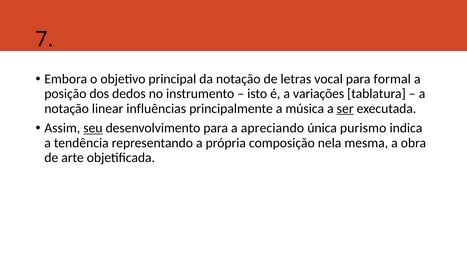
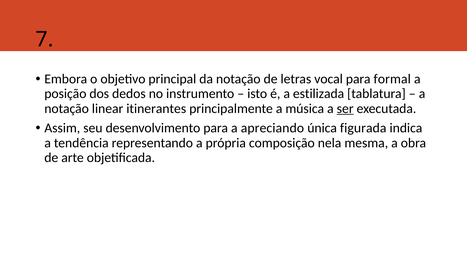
variações: variações -> estilizada (319, 94)
influências: influências -> itinerantes (156, 108)
seu underline: present -> none (93, 128)
purismo: purismo -> figurada (363, 128)
